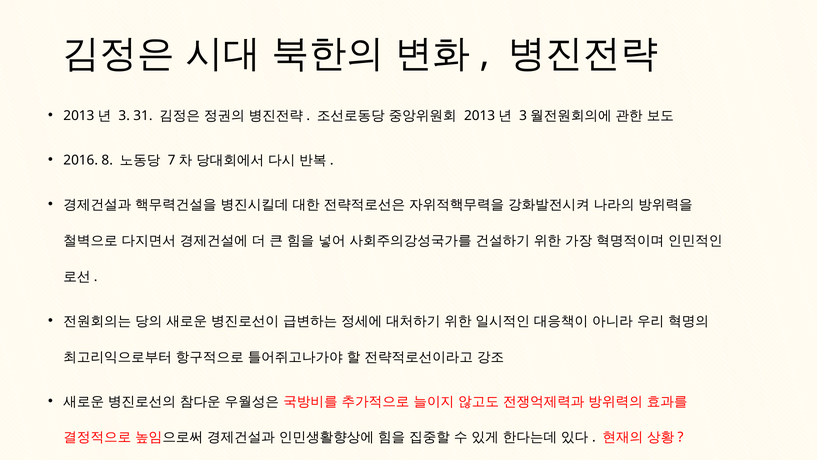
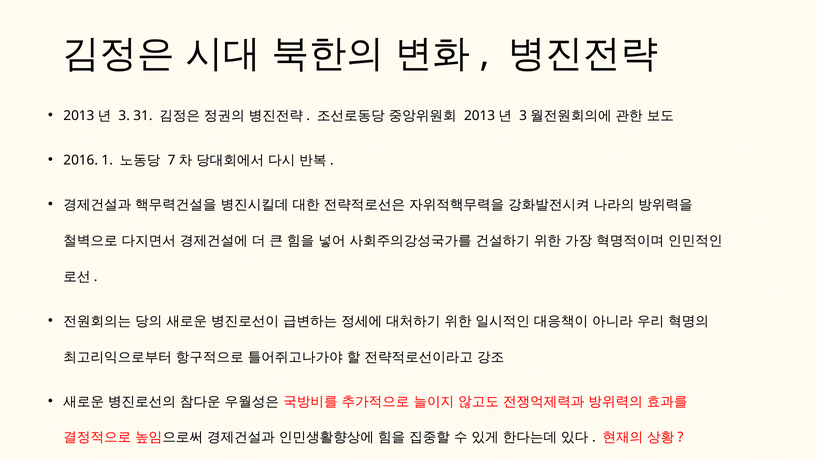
8: 8 -> 1 (107, 160)
